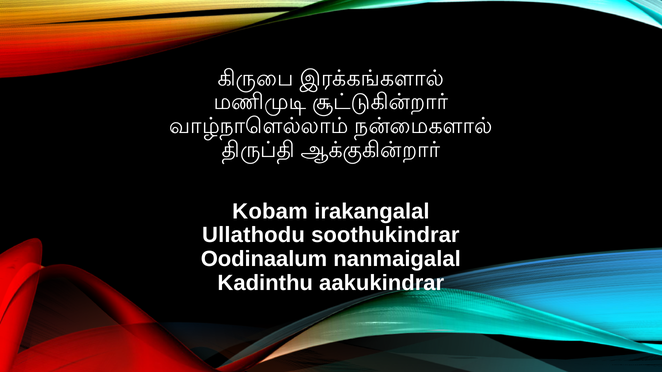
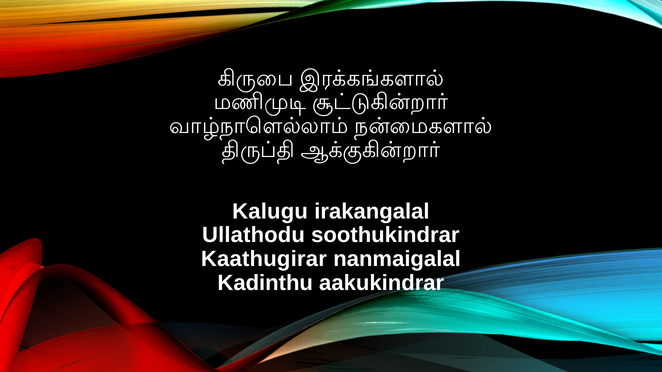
Kobam: Kobam -> Kalugu (270, 211)
Oodinaalum: Oodinaalum -> Kaathugirar (264, 259)
